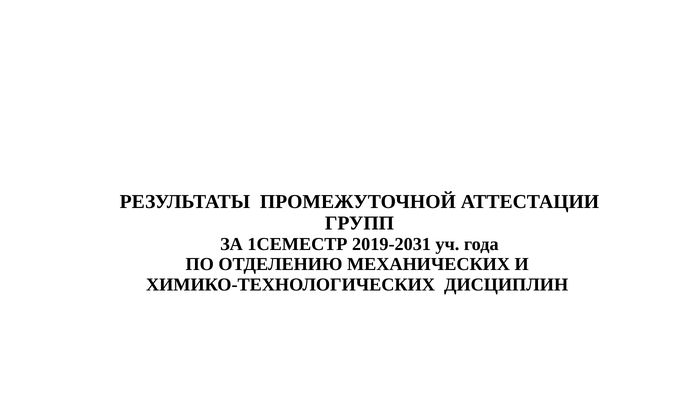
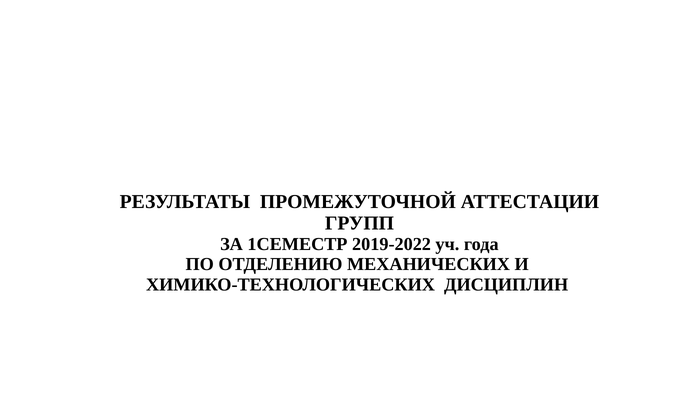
2019-2031: 2019-2031 -> 2019-2022 (392, 244)
